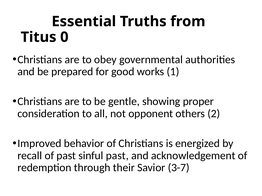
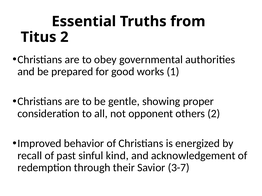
Titus 0: 0 -> 2 (64, 37)
sinful past: past -> kind (117, 156)
